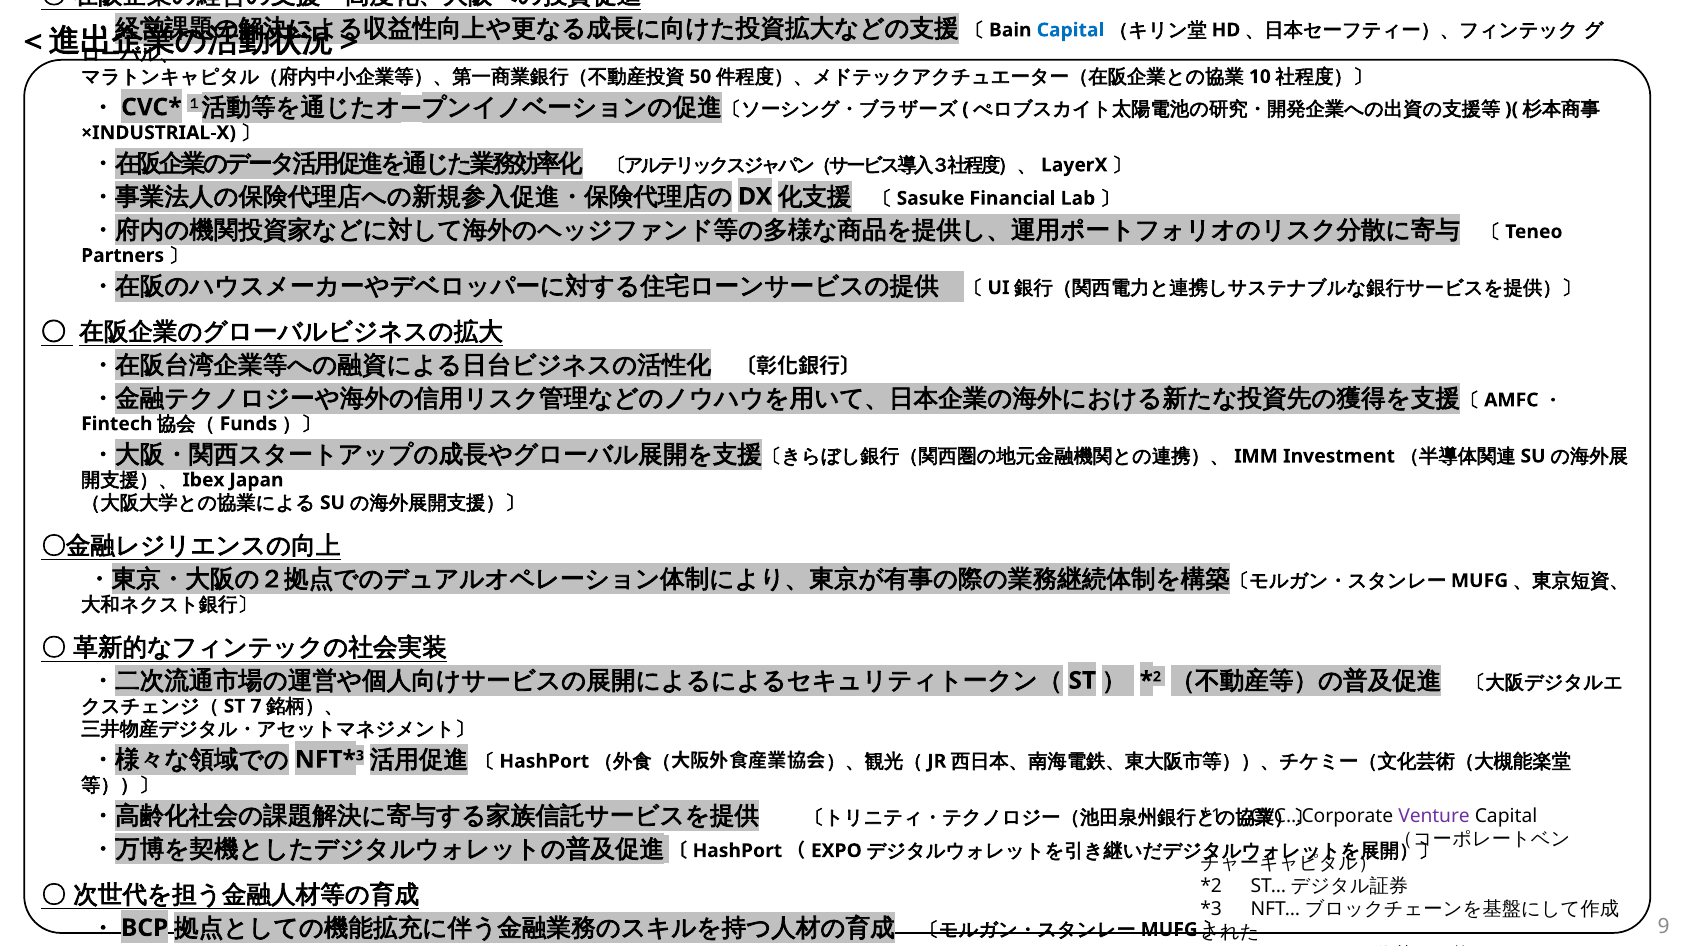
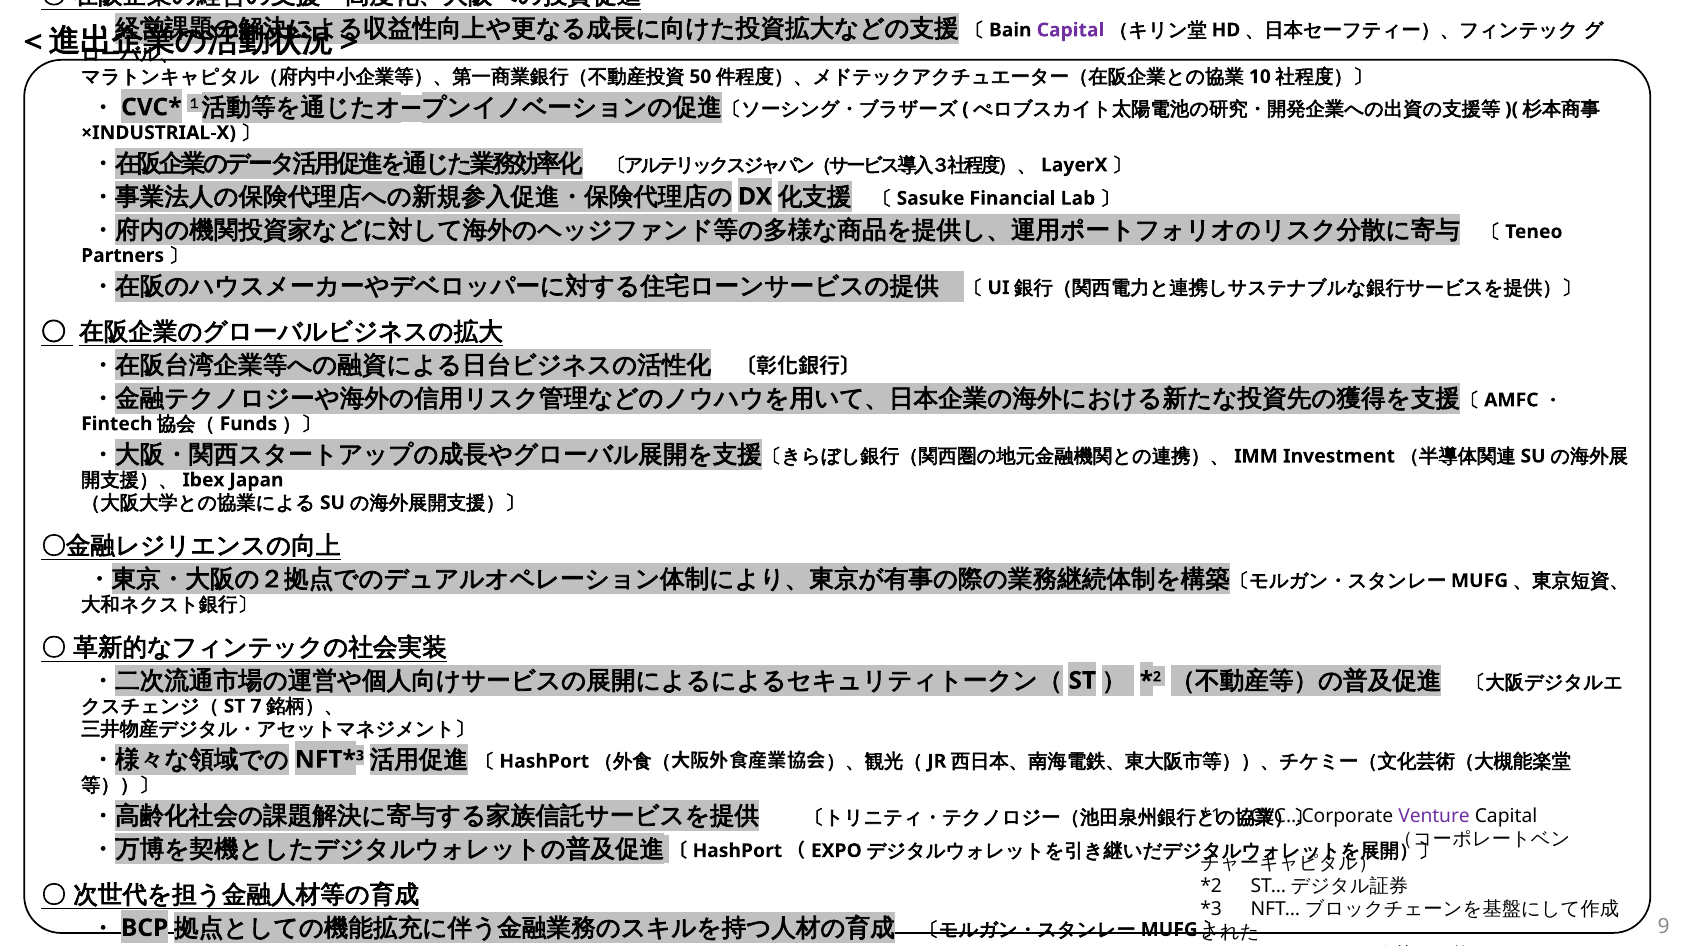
Capital colour: blue -> purple (1070, 30)
